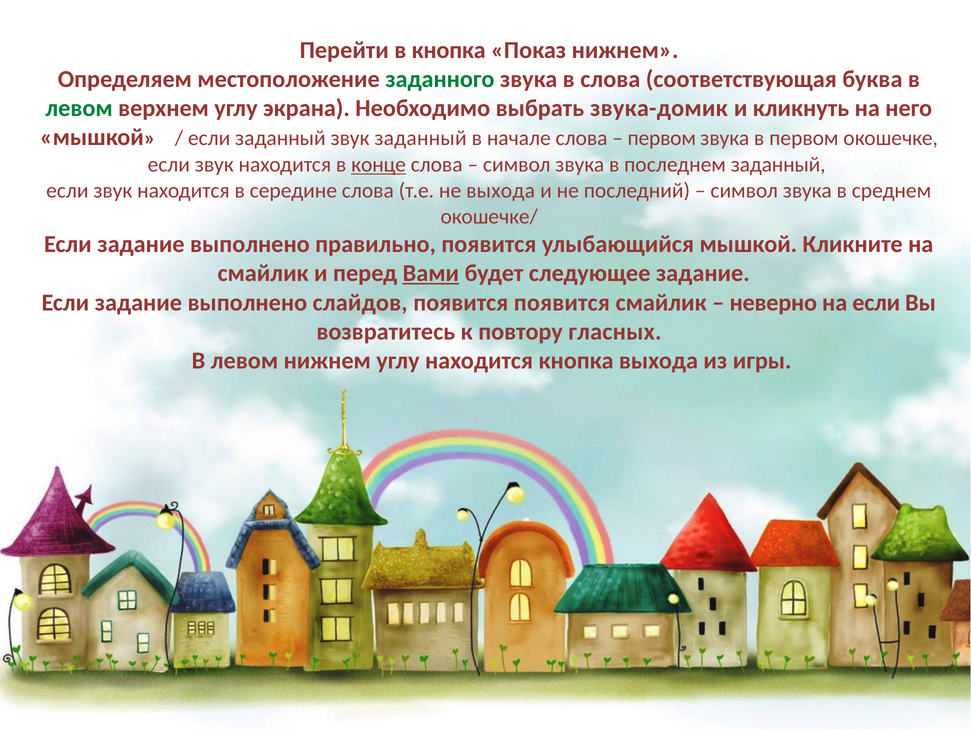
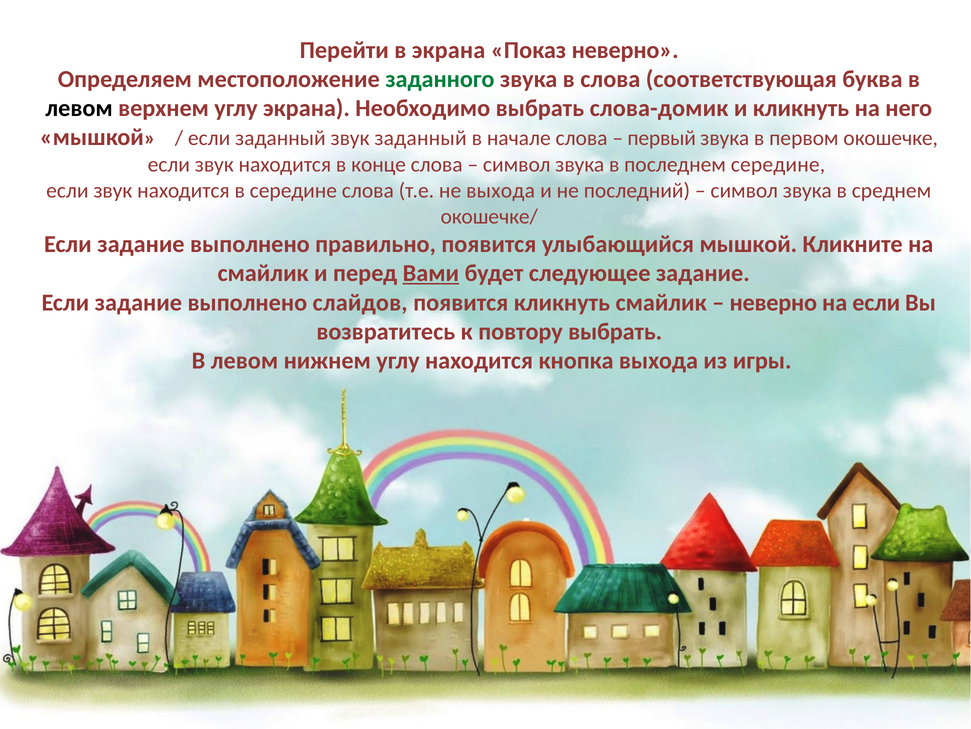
в кнопка: кнопка -> экрана (449, 50)
Показ нижнем: нижнем -> неверно (625, 50)
левом colour: green -> black (79, 108)
звука-домик: звука-домик -> слова-домик (659, 108)
первом: первом -> первый (662, 138)
конце underline: present -> none (379, 165)
последнем заданный: заданный -> середине (778, 165)
появится появится: появится -> кликнуть (562, 302)
повтору гласных: гласных -> выбрать (615, 331)
